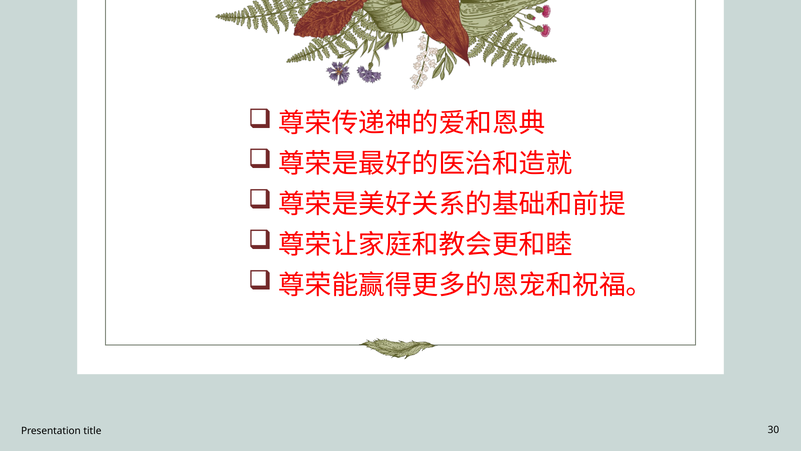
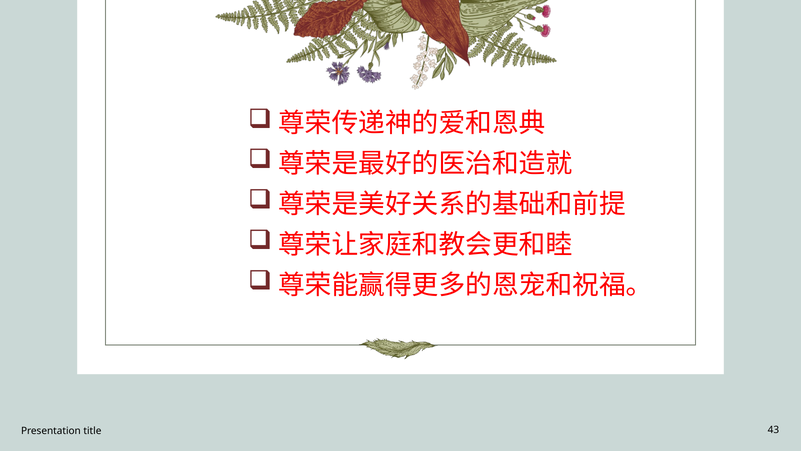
30: 30 -> 43 (773, 429)
